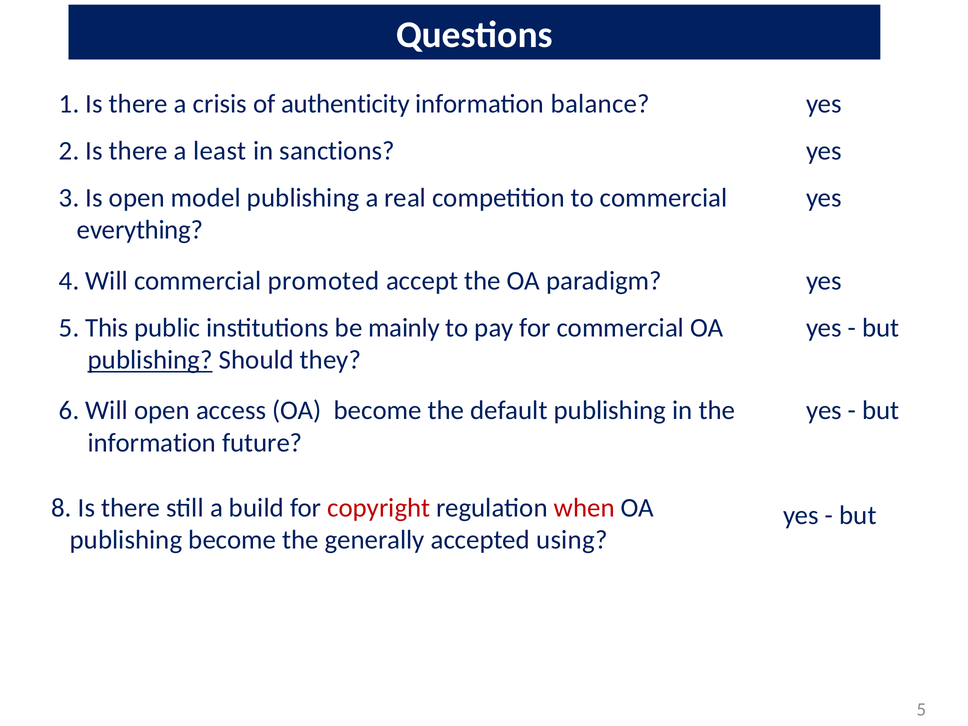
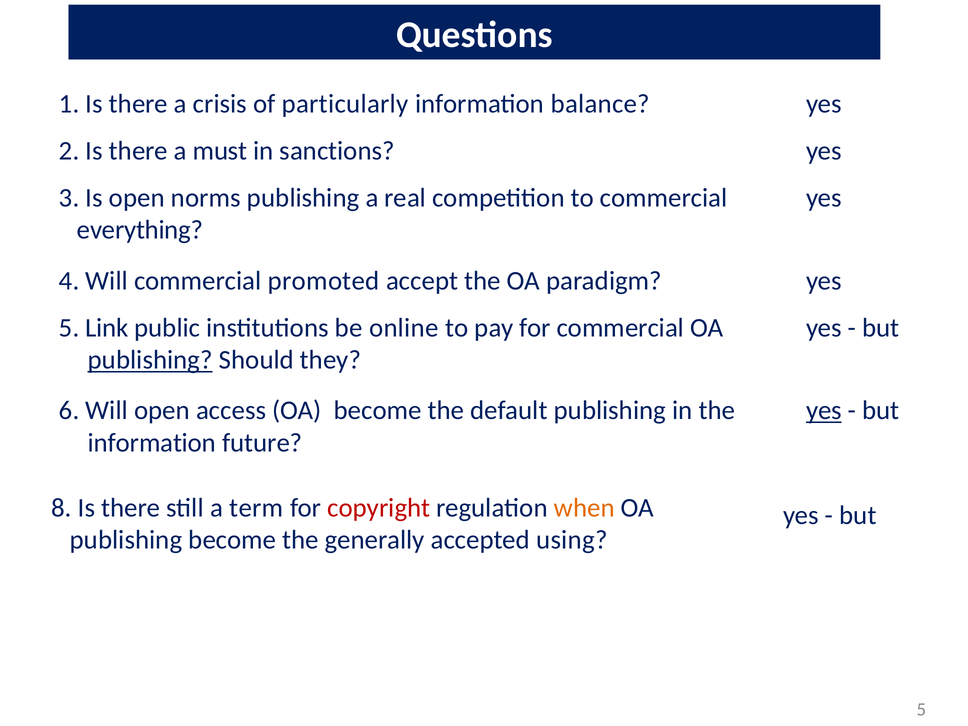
authenticity: authenticity -> particularly (345, 104)
least: least -> must (220, 151)
model: model -> norms (206, 198)
This: This -> Link (107, 328)
mainly: mainly -> online (404, 328)
yes underline: none -> present (824, 411)
build: build -> term (256, 508)
when colour: red -> orange (584, 508)
